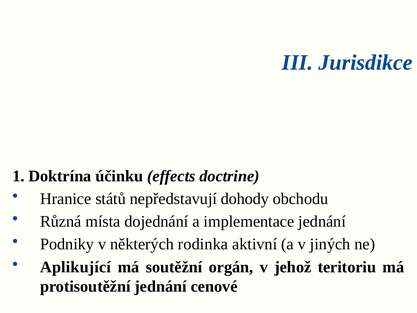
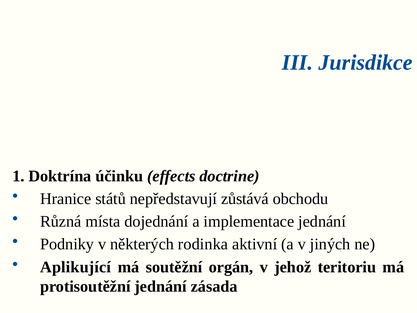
dohody: dohody -> zůstává (245, 199)
cenové: cenové -> zásada (214, 286)
